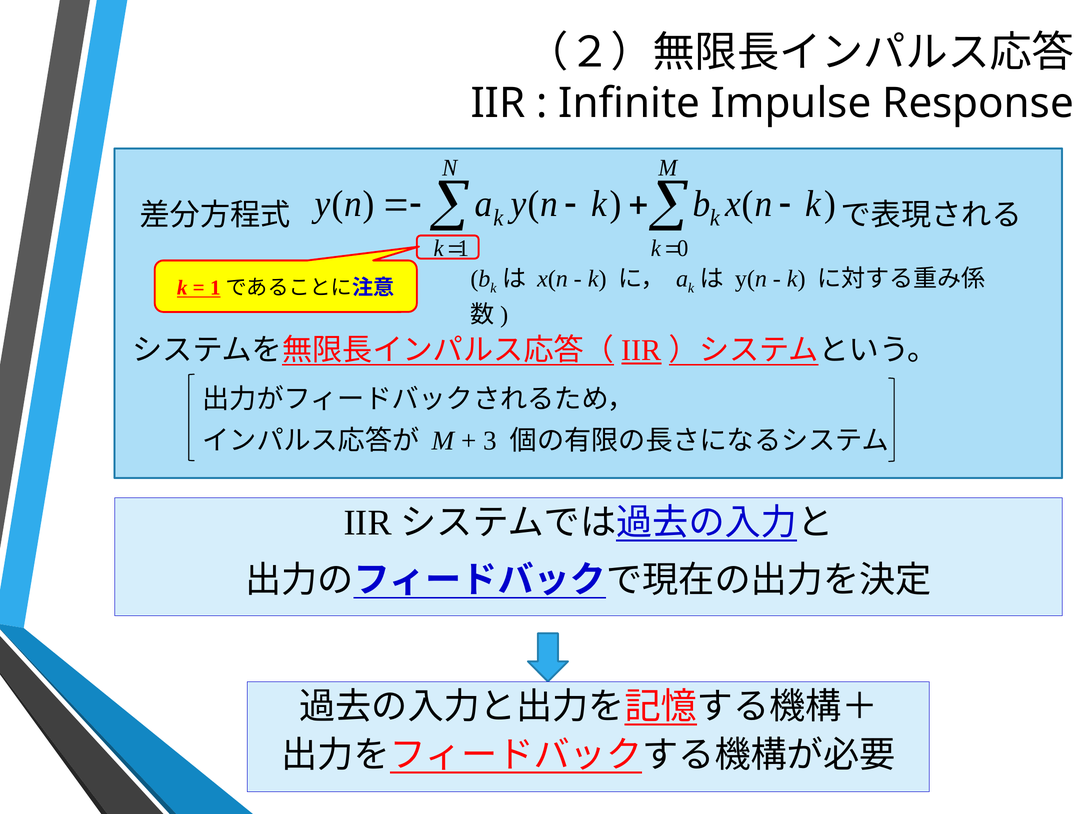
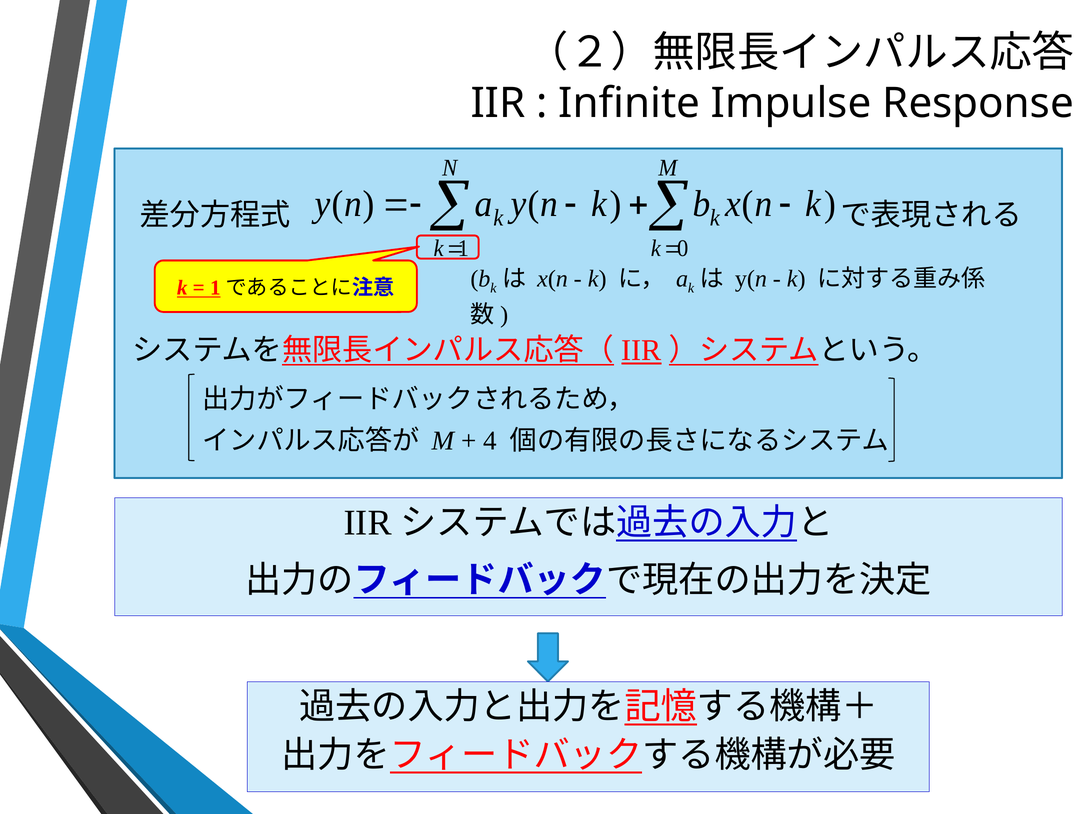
3: 3 -> 4 (490, 441)
